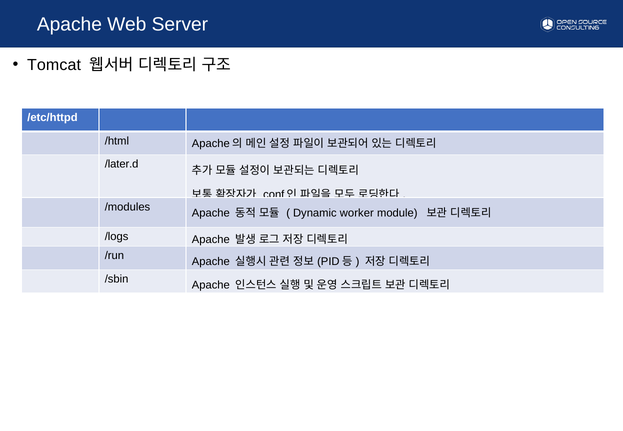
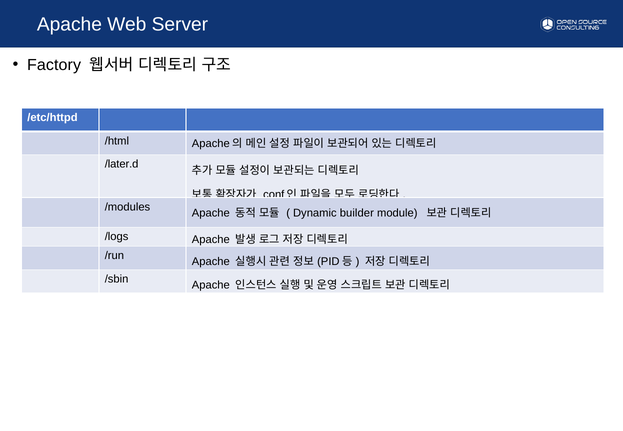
Tomcat: Tomcat -> Factory (54, 65)
worker: worker -> builder (357, 213)
